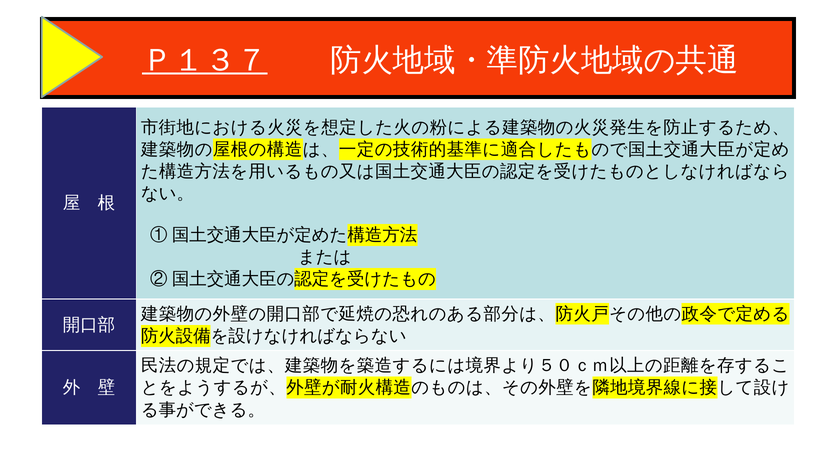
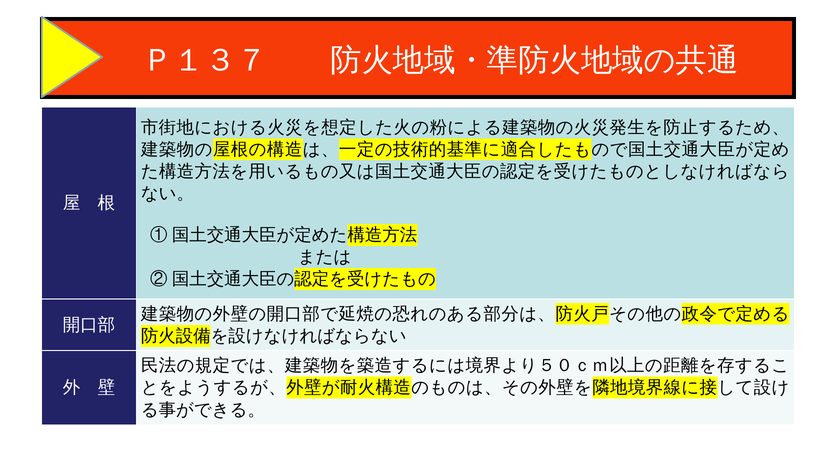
Ｐ１３７ underline: present -> none (205, 60)
